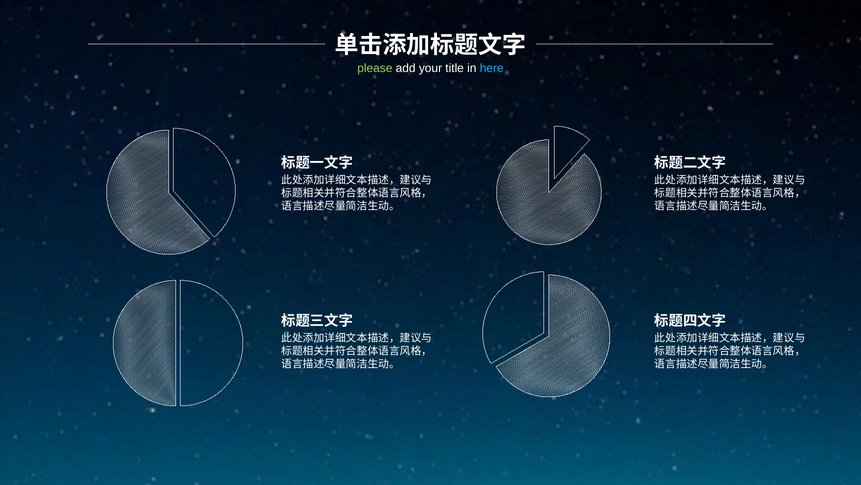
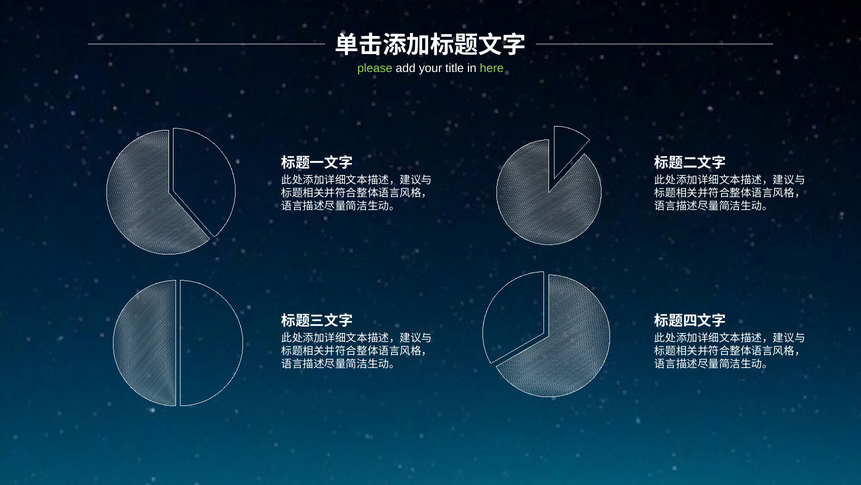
here colour: light blue -> light green (492, 68)
